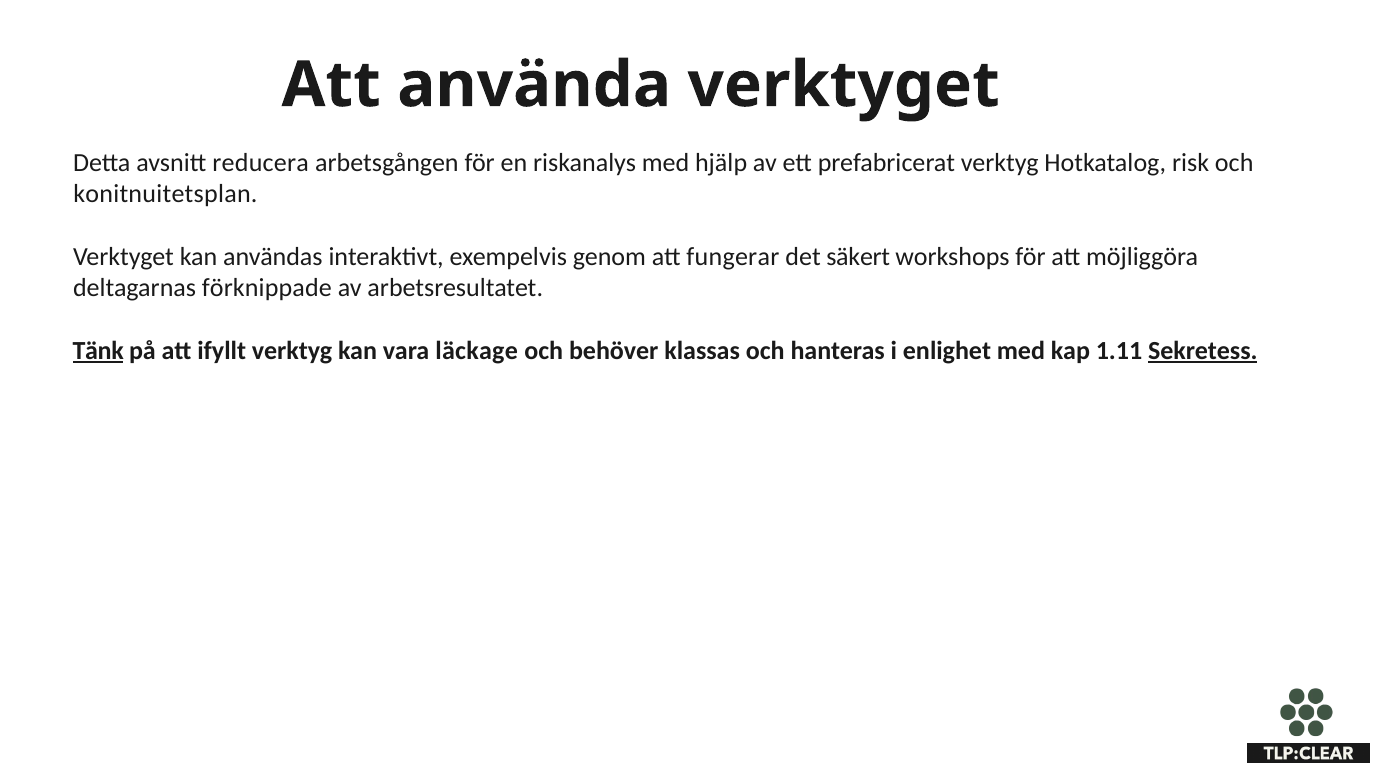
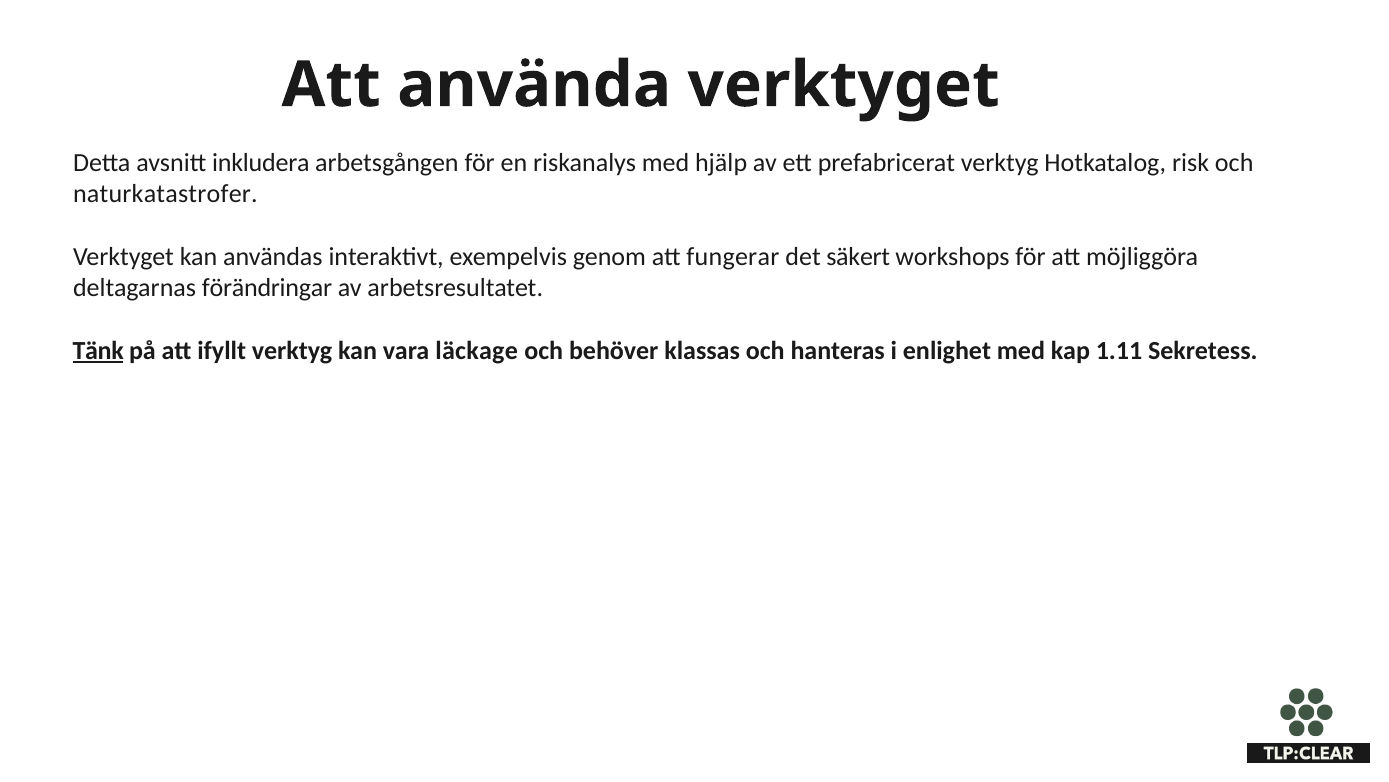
reducera: reducera -> inkludera (261, 163)
konitnuitetsplan: konitnuitetsplan -> naturkatastrofer (165, 194)
förknippade: förknippade -> förändringar (267, 288)
Sekretess underline: present -> none (1203, 350)
